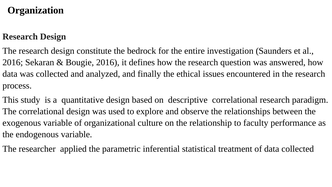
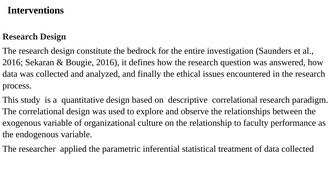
Organization: Organization -> Interventions (36, 10)
